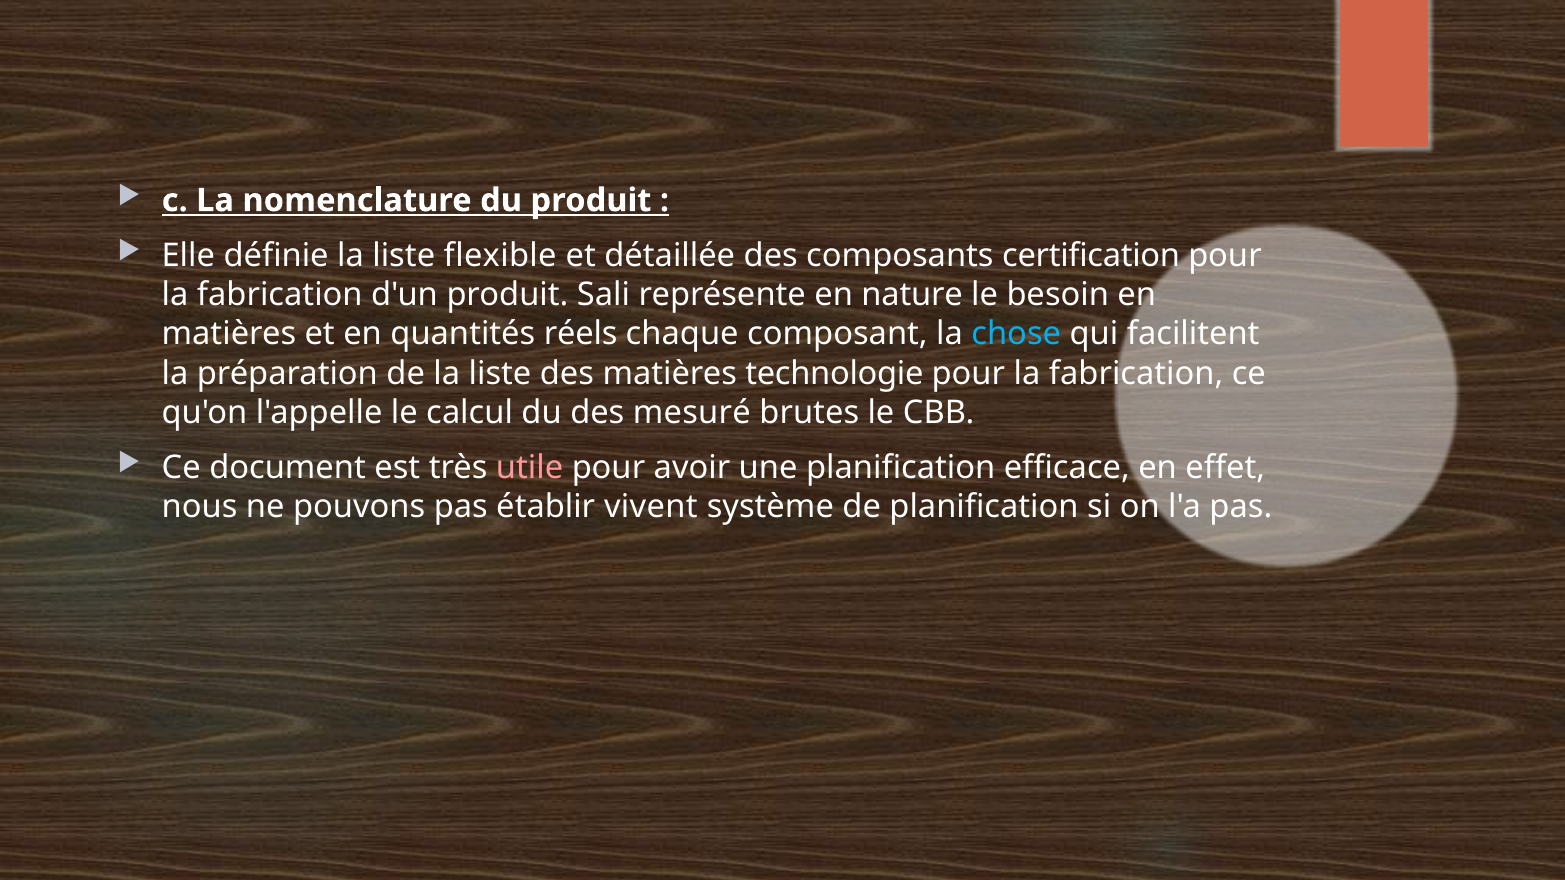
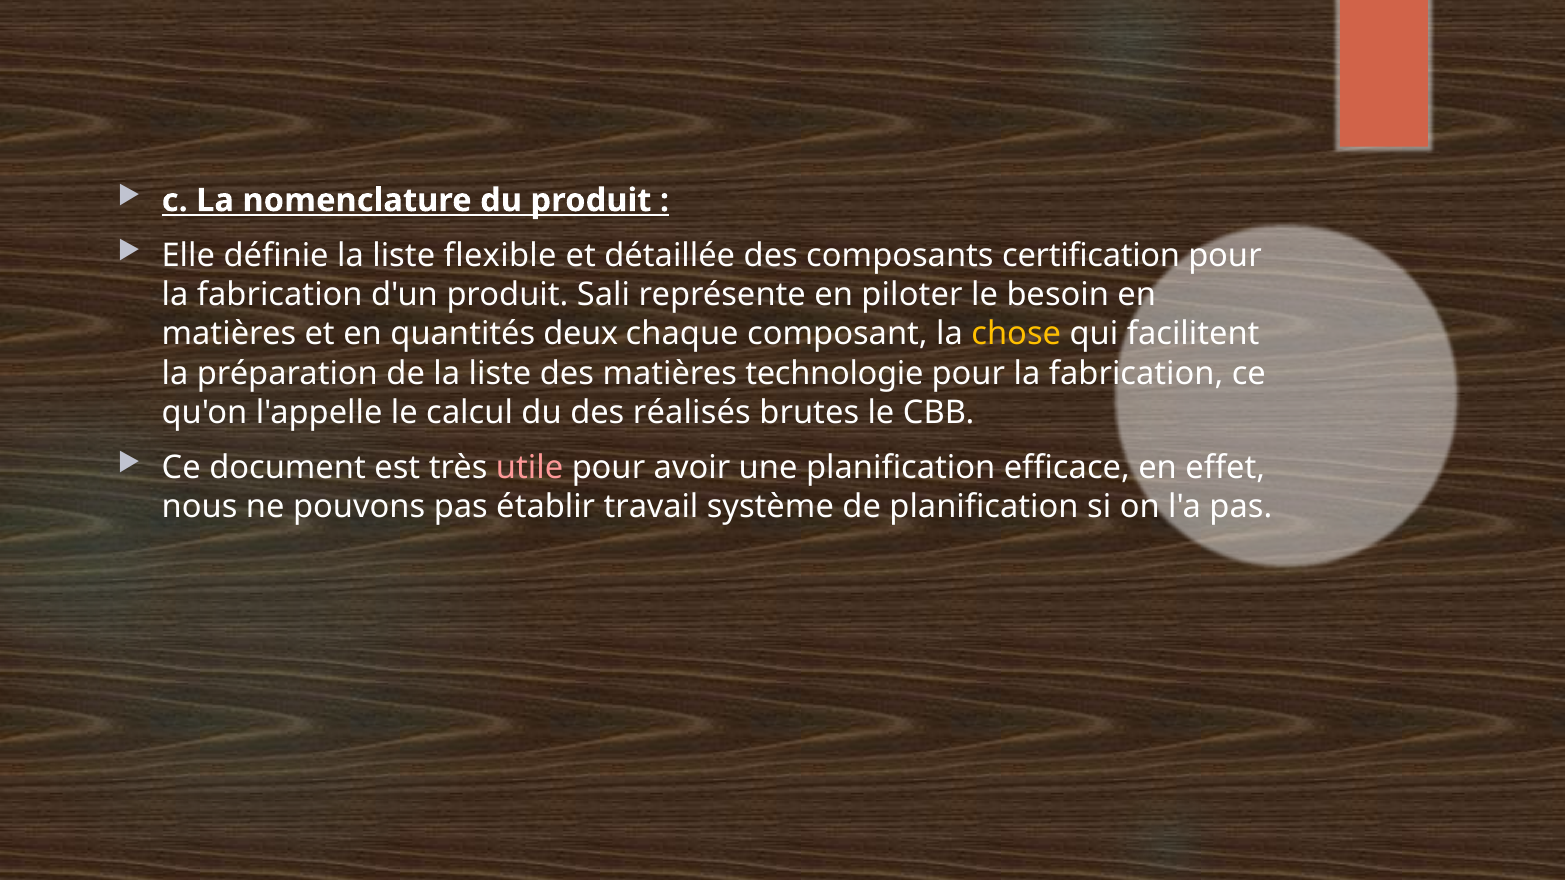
nature: nature -> piloter (912, 295)
réels: réels -> deux (581, 334)
chose colour: light blue -> yellow (1016, 334)
mesuré: mesuré -> réalisés (692, 413)
vivent: vivent -> travail (651, 507)
